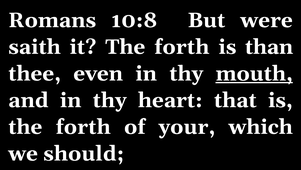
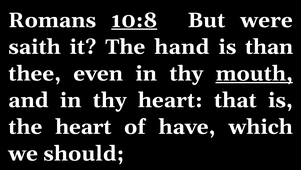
10:8 underline: none -> present (134, 20)
it The forth: forth -> hand (182, 47)
forth: forth -> heart (83, 126)
your: your -> have (187, 126)
